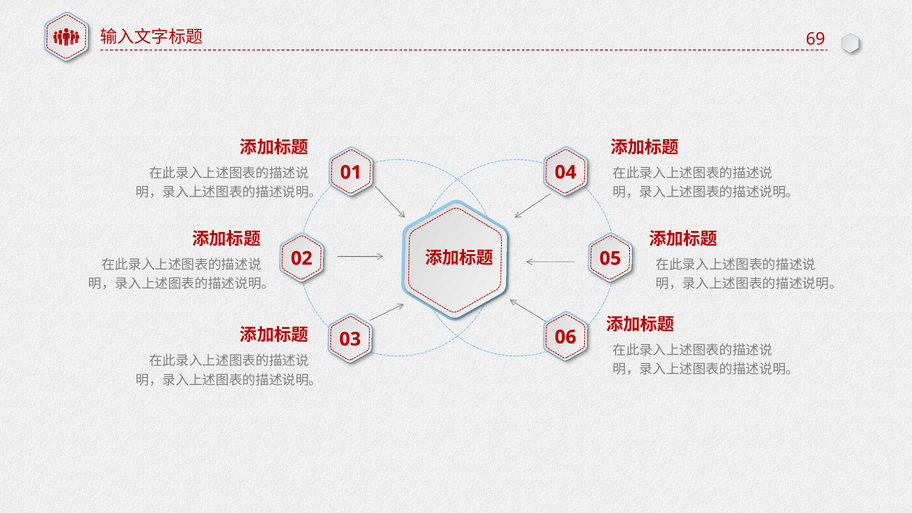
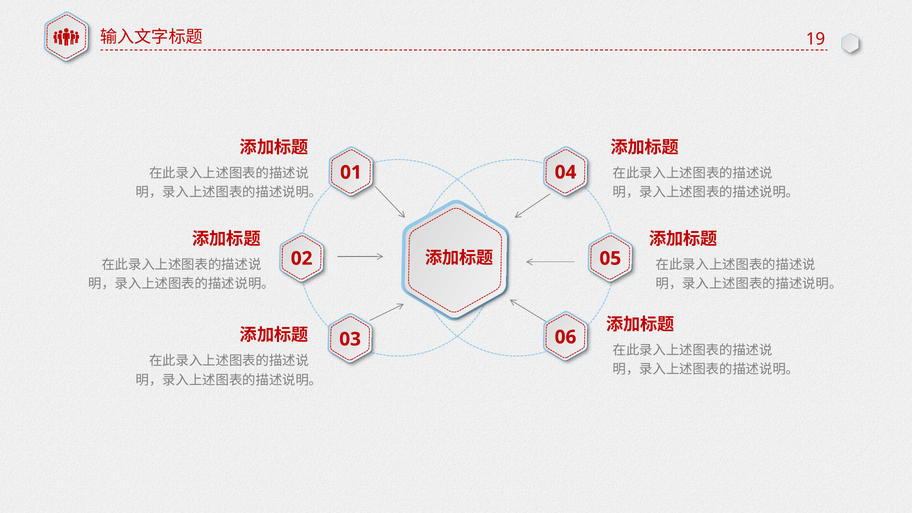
69: 69 -> 19 (816, 39)
